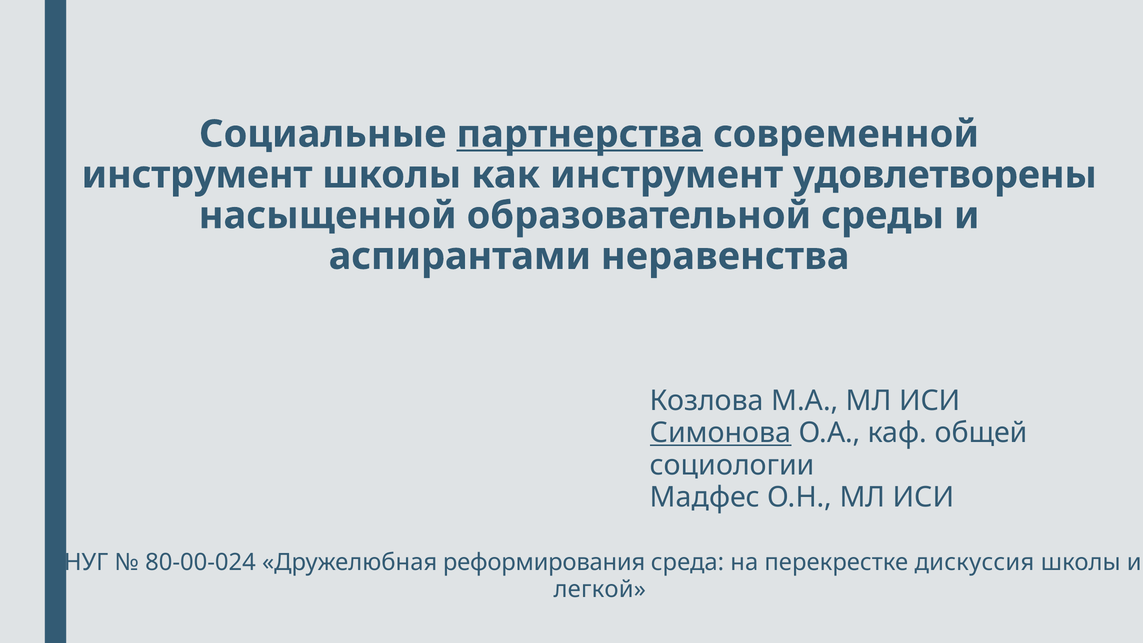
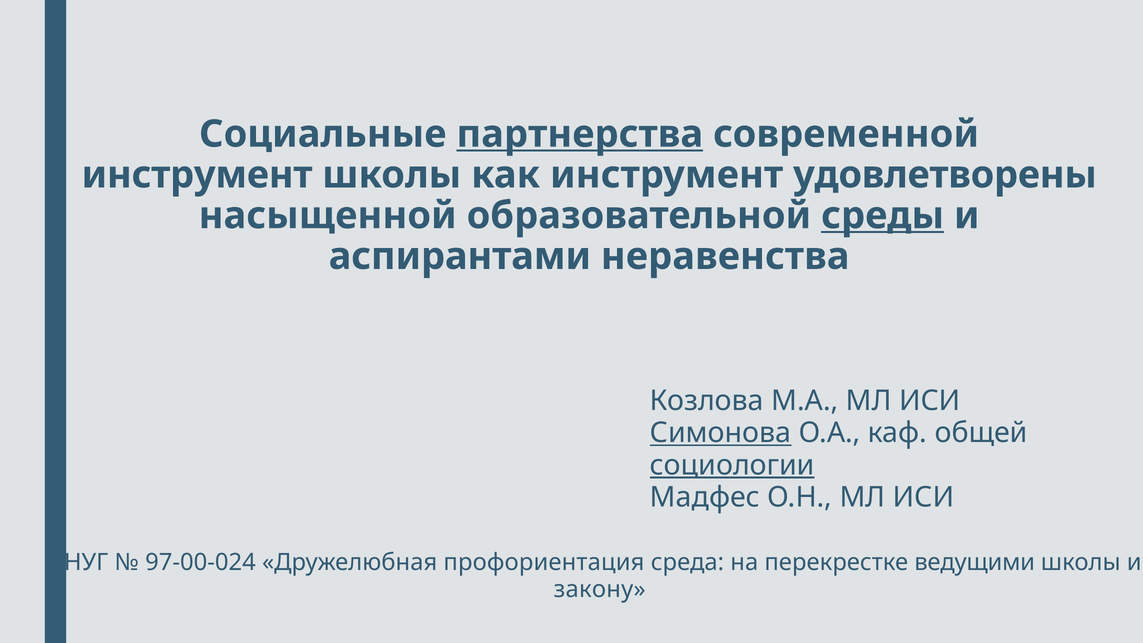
среды underline: none -> present (883, 216)
социологии underline: none -> present (732, 465)
80-00-024: 80-00-024 -> 97-00-024 (200, 562)
реформирования: реформирования -> профориентация (544, 562)
дискуссия: дискуссия -> ведущими (975, 562)
легкой: легкой -> закону (600, 589)
